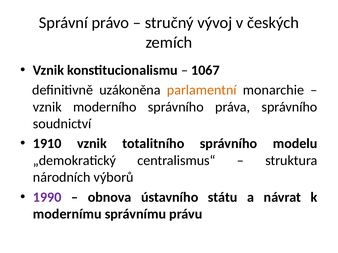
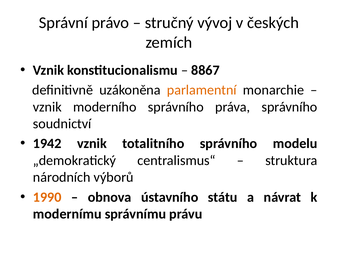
1067: 1067 -> 8867 (205, 70)
1910: 1910 -> 1942 (47, 144)
1990 colour: purple -> orange (47, 198)
